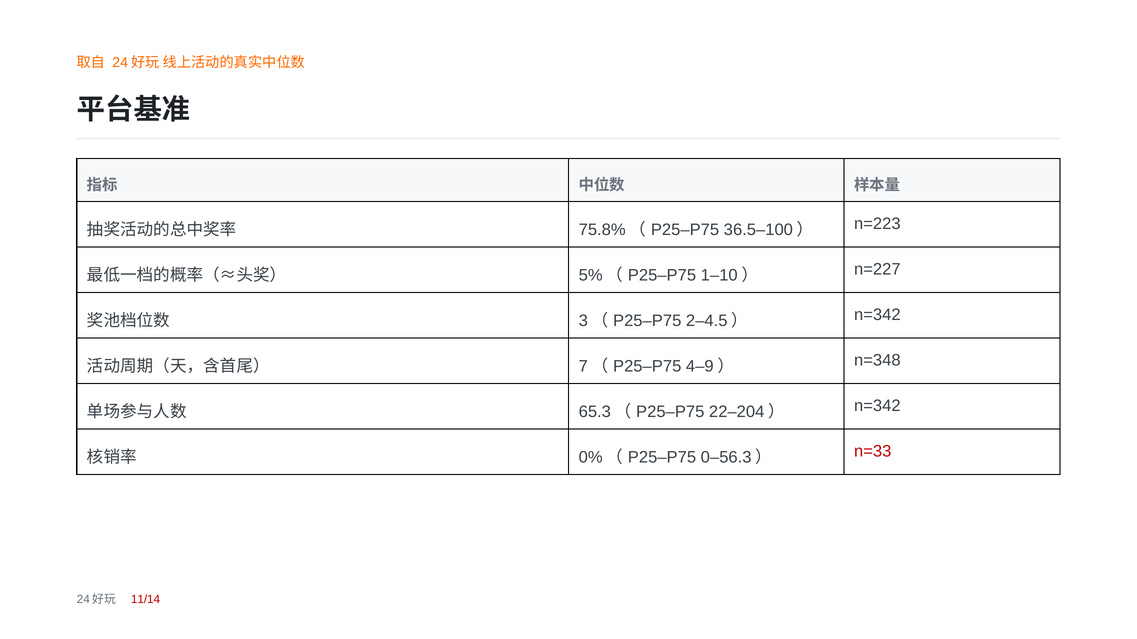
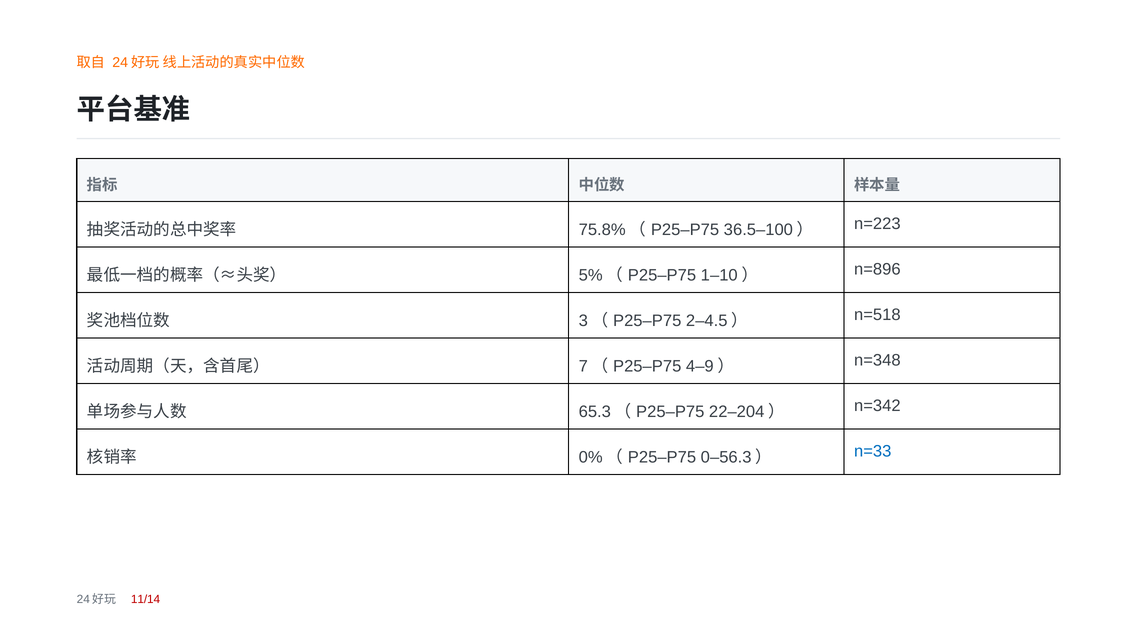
n=227: n=227 -> n=896 (877, 269)
2–4.5） n=342: n=342 -> n=518 (877, 315)
n=33 colour: red -> blue (873, 452)
